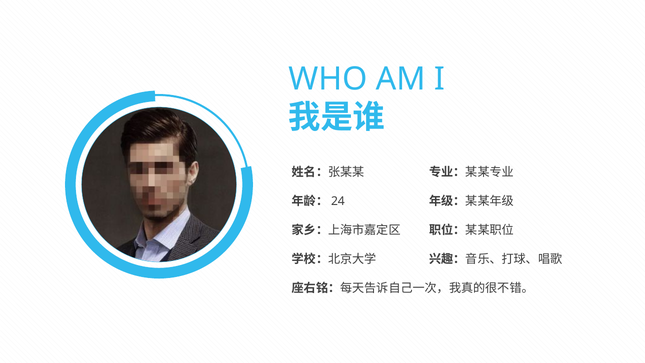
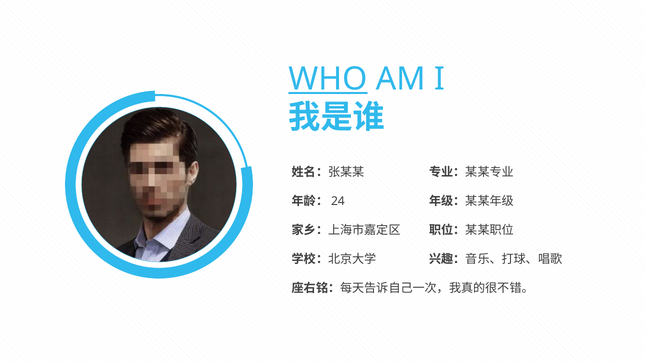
WHO underline: none -> present (328, 79)
